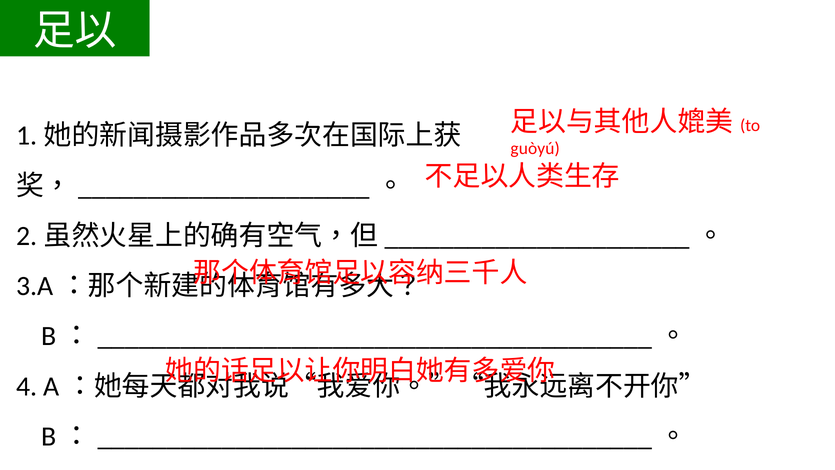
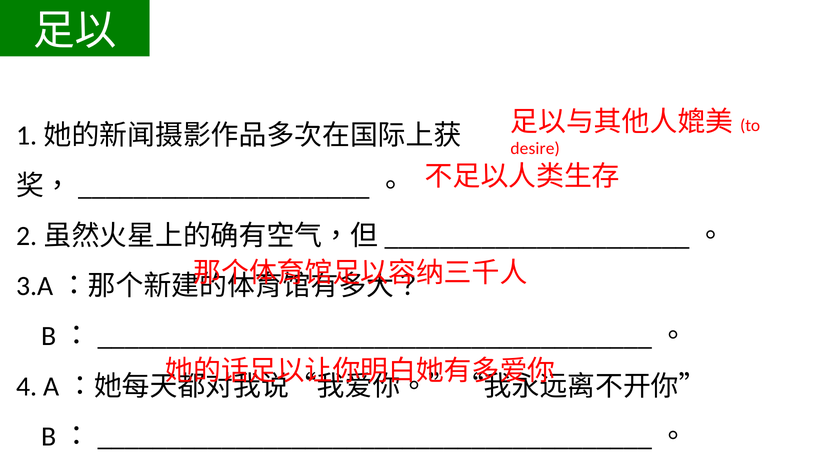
guòyú: guòyú -> desire (535, 148)
